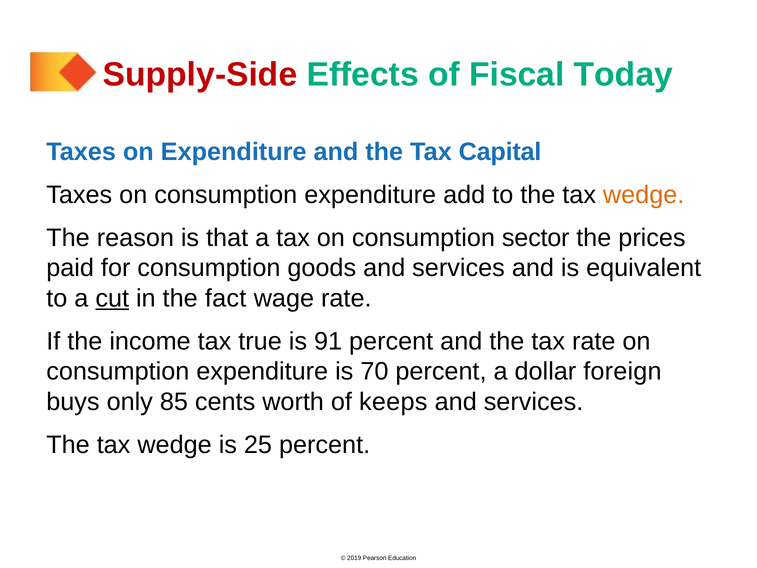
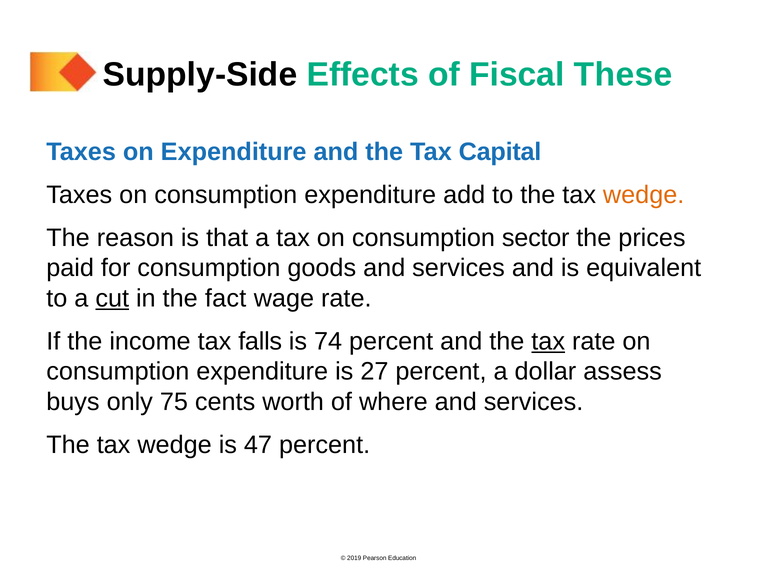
Supply-Side colour: red -> black (200, 74)
Today: Today -> These (623, 74)
true: true -> falls (260, 341)
91: 91 -> 74 (328, 341)
tax underline: none -> present (548, 341)
70: 70 -> 27 (374, 371)
foreign: foreign -> assess (623, 371)
85: 85 -> 75 (174, 402)
keeps: keeps -> where (393, 402)
25: 25 -> 47 (258, 445)
